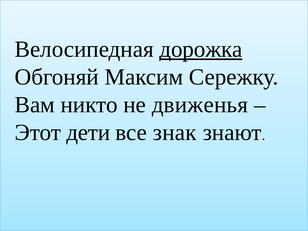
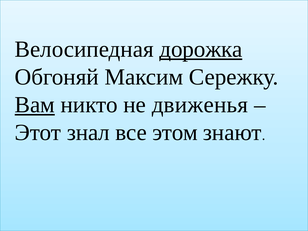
Вам underline: none -> present (35, 105)
дети: дети -> знал (88, 133)
знак: знак -> этом (175, 133)
